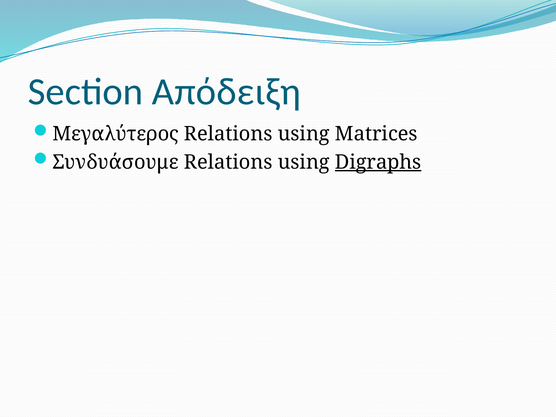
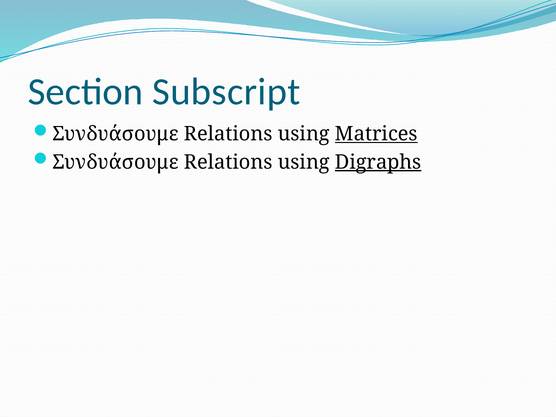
Απόδειξη: Απόδειξη -> Subscript (226, 92)
Μεγαλύτερος: Μεγαλύτερος -> Συνδυάσουμε (115, 134)
Matrices underline: none -> present (376, 134)
